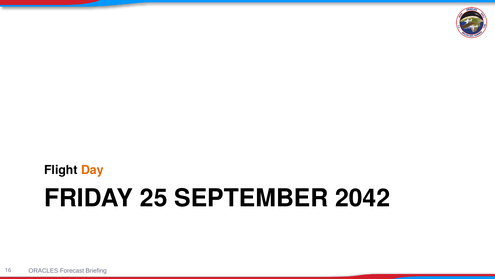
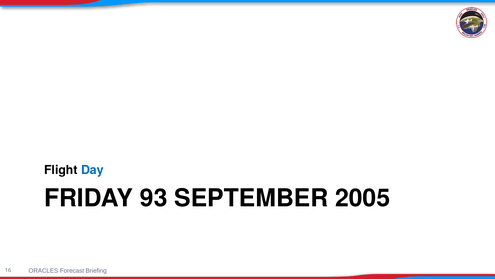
Day colour: orange -> blue (92, 170)
25: 25 -> 93 (154, 198)
2042: 2042 -> 2005 (363, 198)
